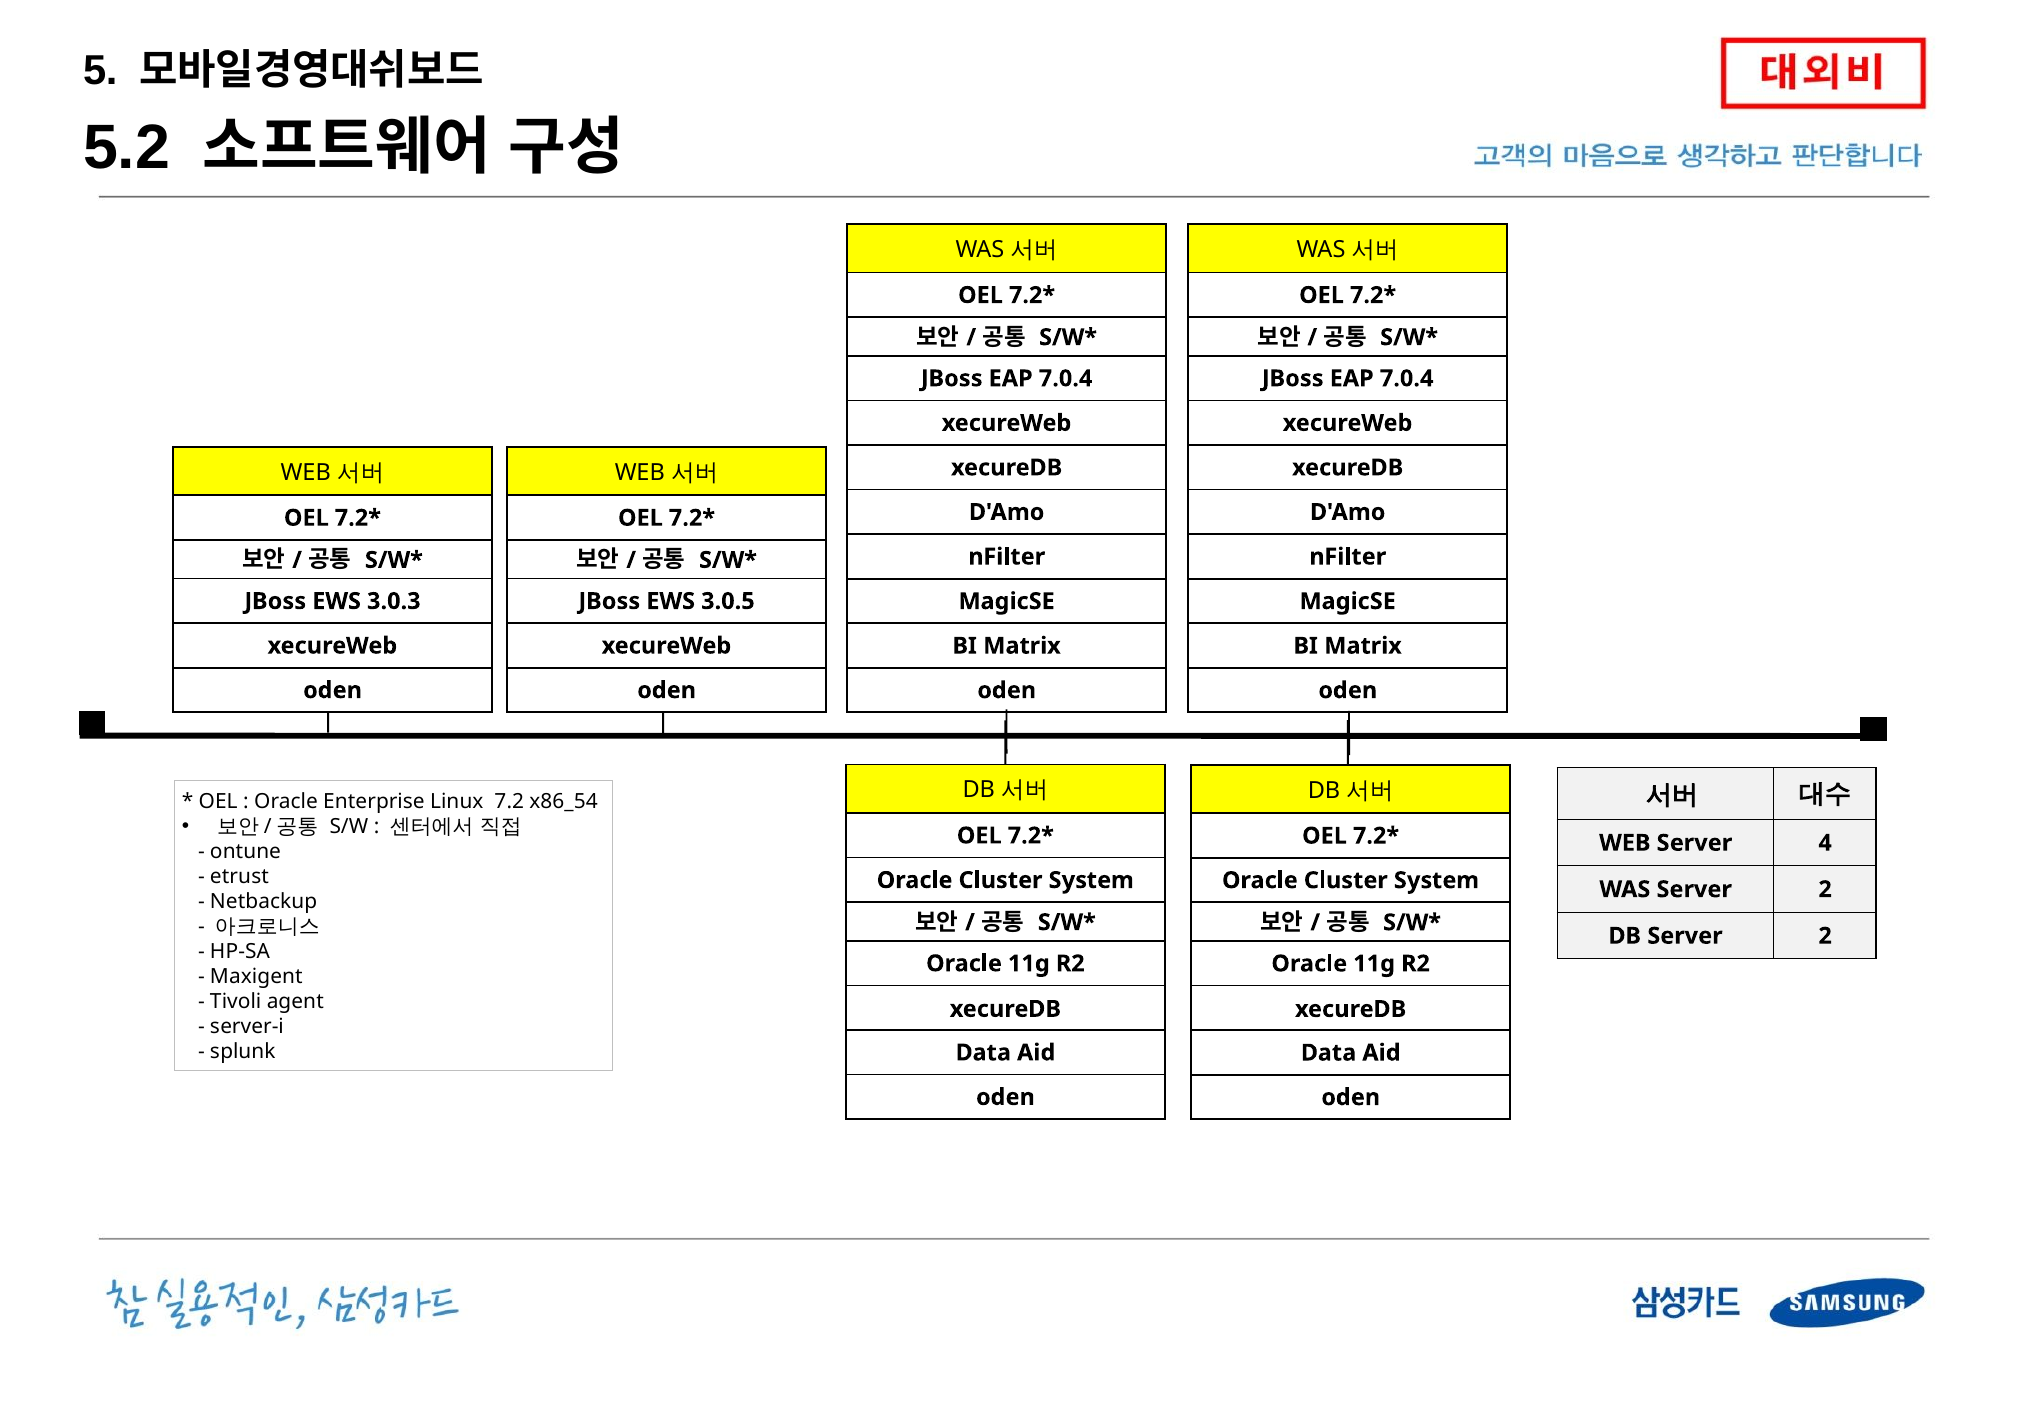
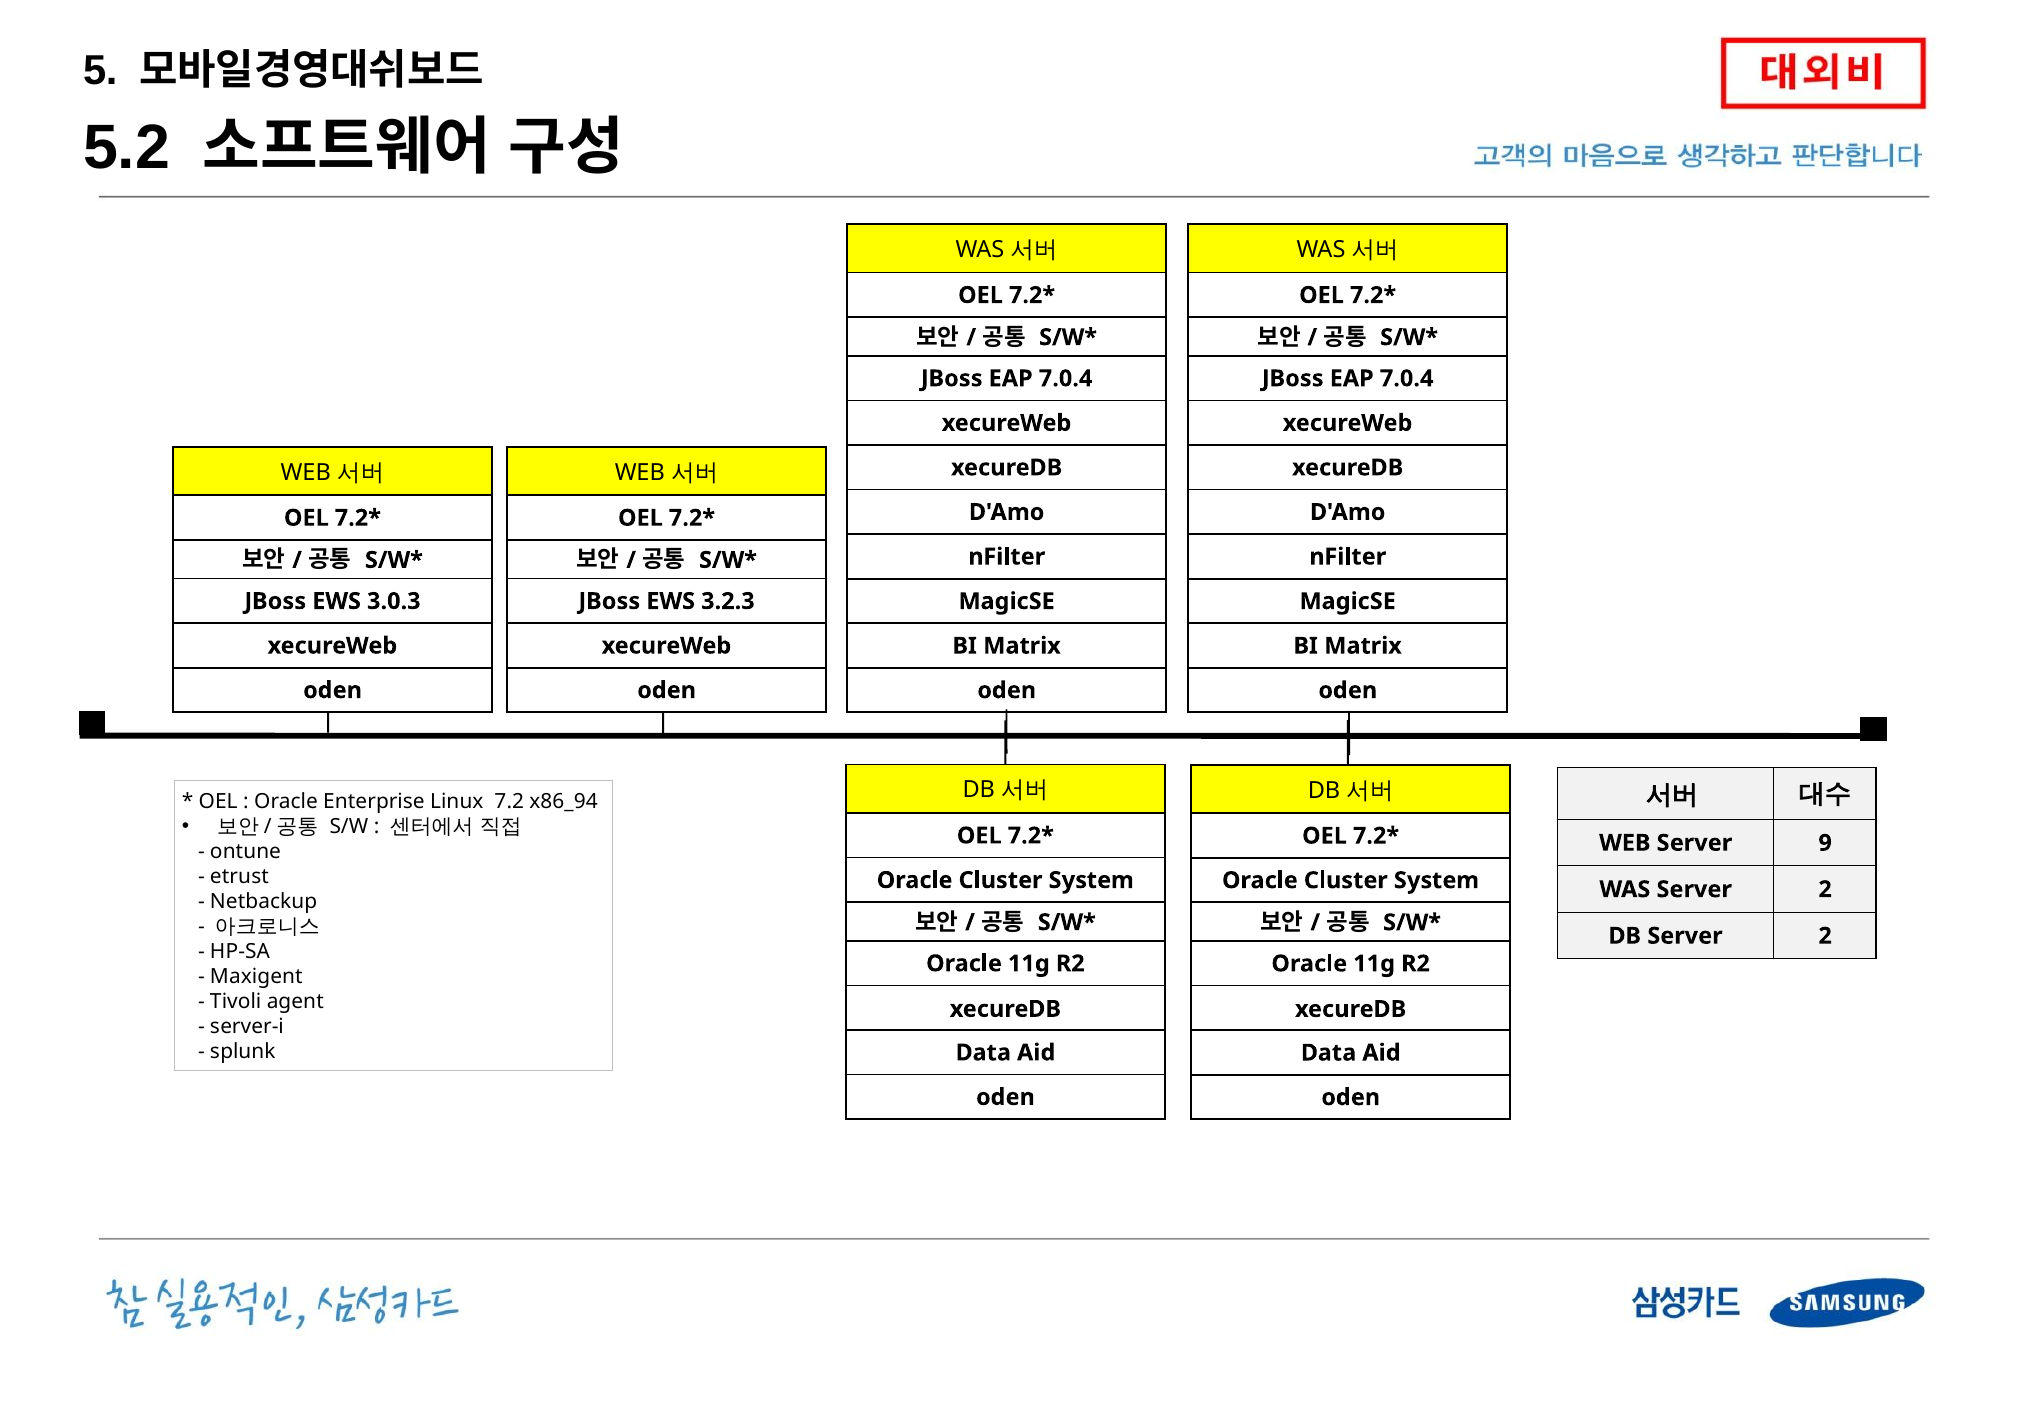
3.0.5: 3.0.5 -> 3.2.3 (728, 601)
x86_54: x86_54 -> x86_94 (564, 802)
4: 4 -> 9 (1825, 843)
